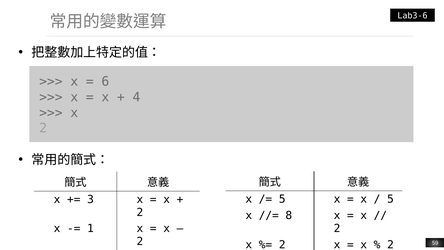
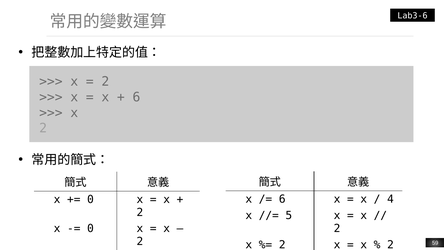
6: 6 -> 2 (105, 82)
4: 4 -> 6 (136, 97)
5: 5 -> 6 (282, 199)
5: 5 -> 4 (390, 199)
3: 3 -> 0 (90, 199)
8: 8 -> 5 (289, 215)
1: 1 -> 0 (90, 228)
